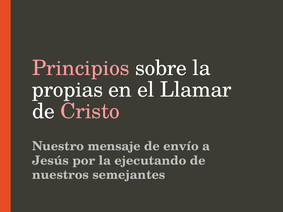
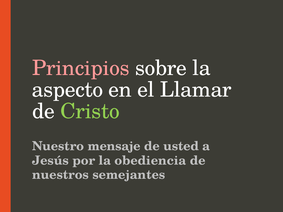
propias: propias -> aspecto (67, 90)
Cristo colour: pink -> light green (90, 111)
envío: envío -> usted (181, 146)
ejecutando: ejecutando -> obediencia (150, 161)
